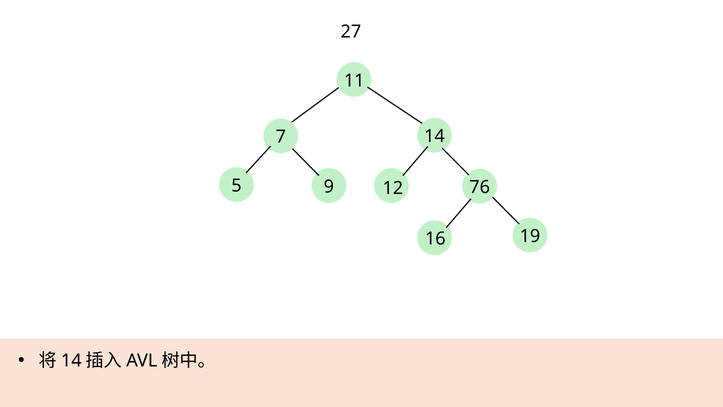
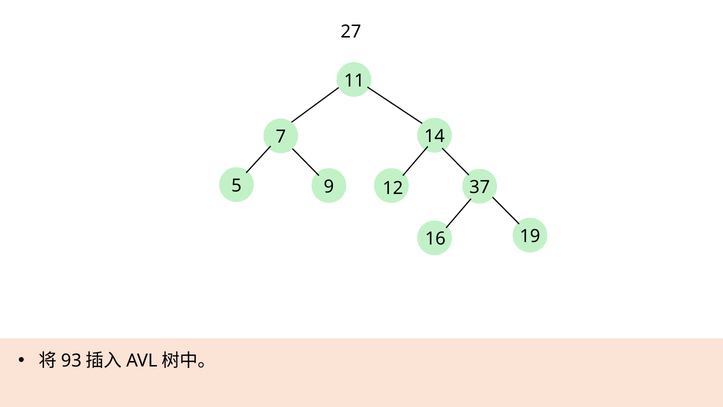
76: 76 -> 37 (480, 187)
14: 14 -> 93 (71, 361)
